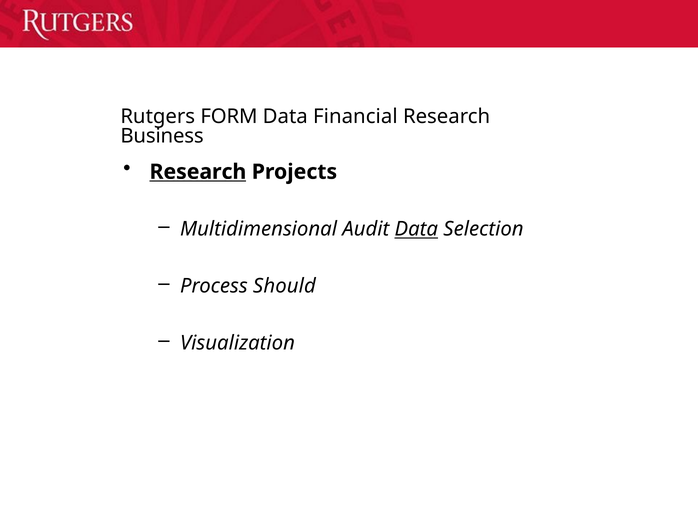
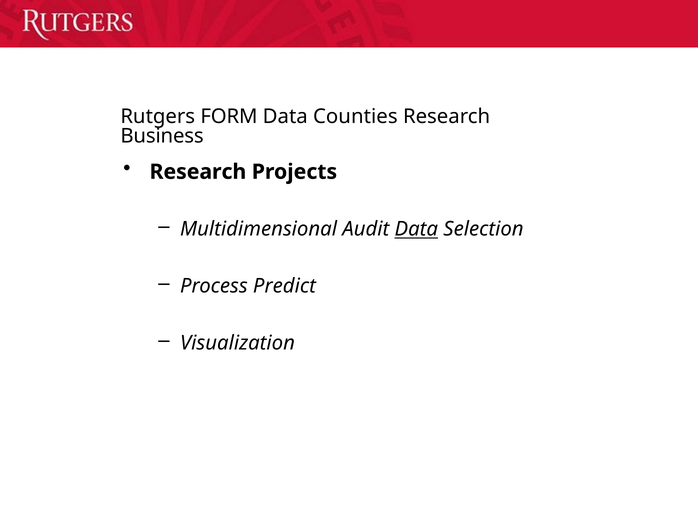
Financial: Financial -> Counties (355, 117)
Research underline: present -> none (198, 172)
Should: Should -> Predict (284, 286)
